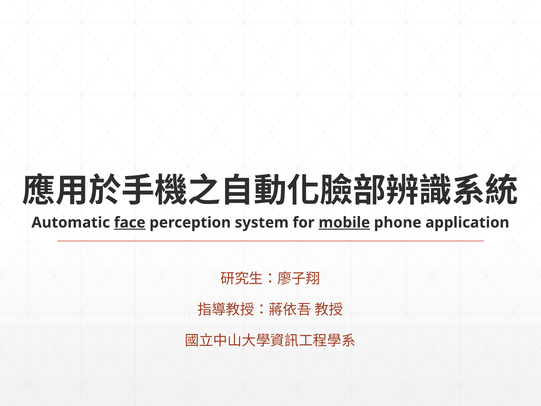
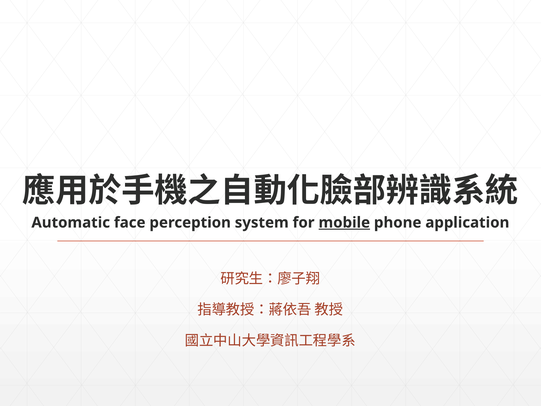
face underline: present -> none (130, 222)
